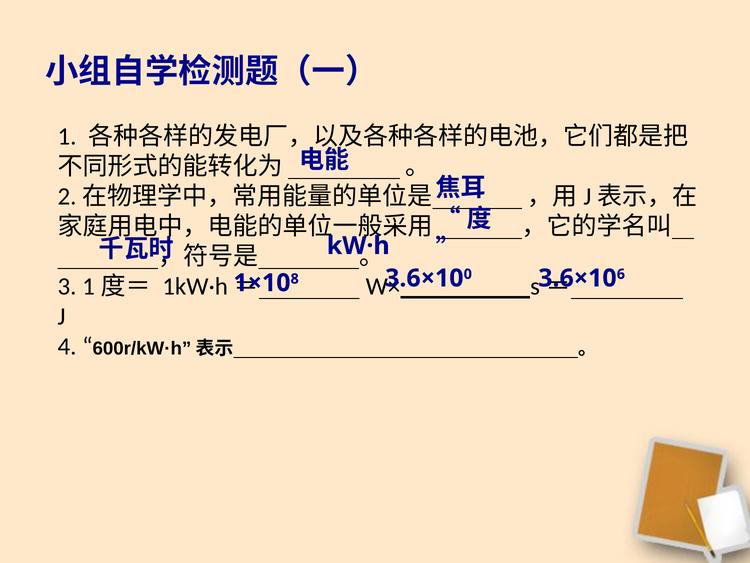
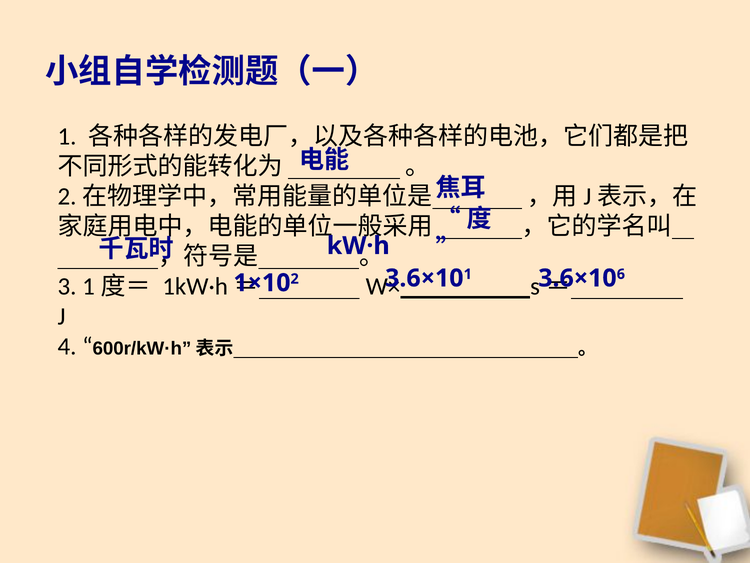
8: 8 -> 2 (295, 279)
0: 0 -> 1 (468, 274)
